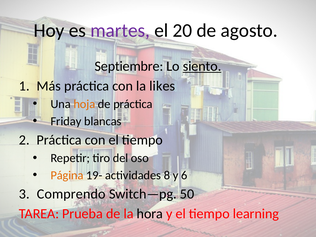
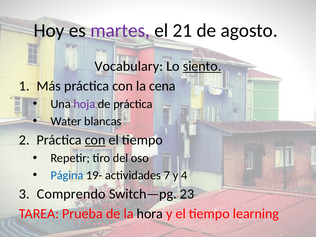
20: 20 -> 21 (182, 31)
Septiembre: Septiembre -> Vocabulary (129, 66)
likes: likes -> cena (162, 86)
hoja colour: orange -> purple (84, 104)
Friday: Friday -> Water (66, 121)
con underline: none -> present (95, 140)
Página colour: orange -> blue (67, 175)
8: 8 -> 7 (167, 175)
6: 6 -> 4 (184, 175)
50: 50 -> 23 (187, 194)
